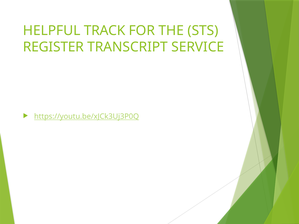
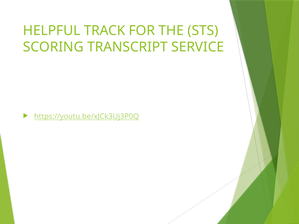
REGISTER: REGISTER -> SCORING (53, 47)
